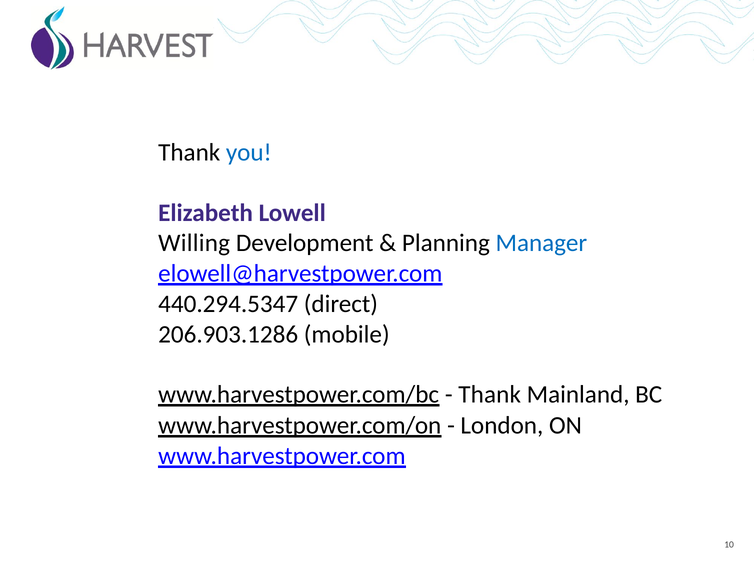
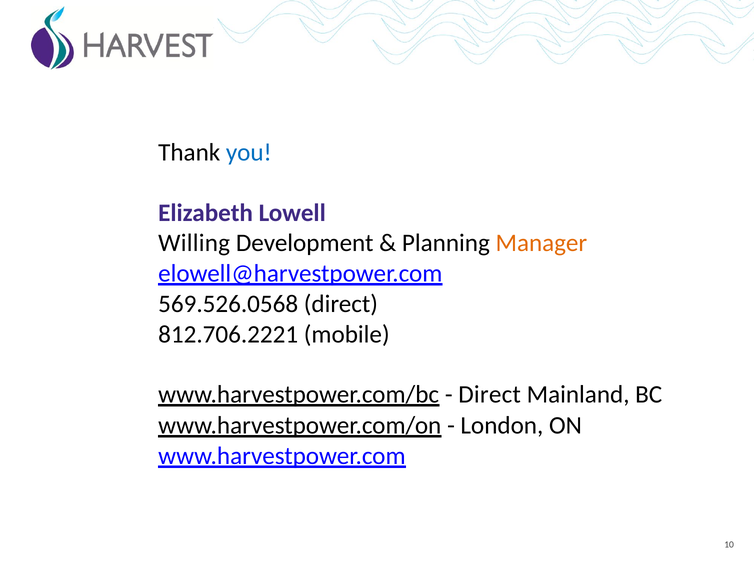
Manager colour: blue -> orange (541, 243)
440.294.5347: 440.294.5347 -> 569.526.0568 (228, 304)
206.903.1286: 206.903.1286 -> 812.706.2221 (228, 334)
Thank: Thank -> Direct (490, 394)
